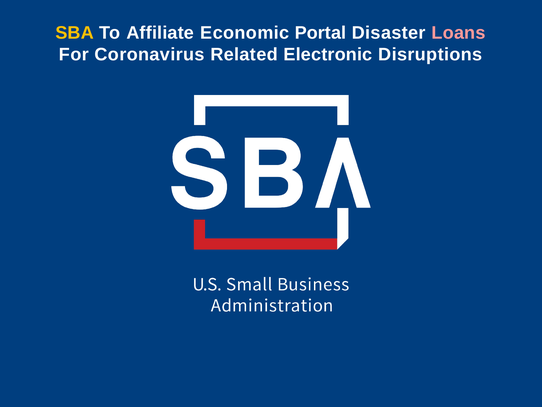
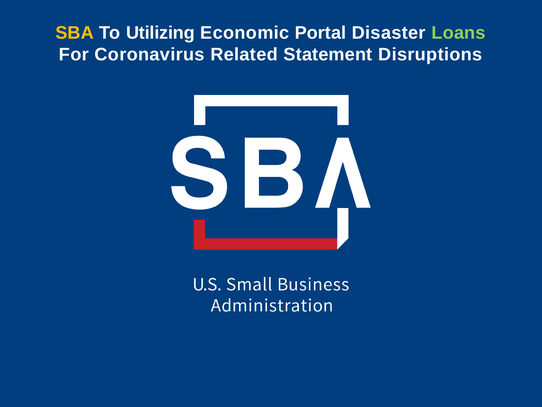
Affiliate: Affiliate -> Utilizing (160, 33)
Loans colour: pink -> light green (459, 33)
Electronic: Electronic -> Statement (328, 55)
